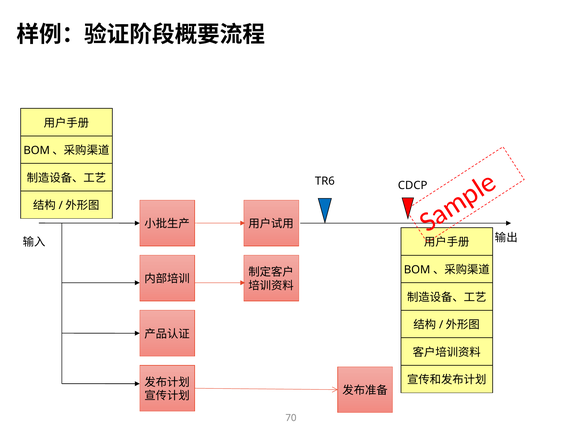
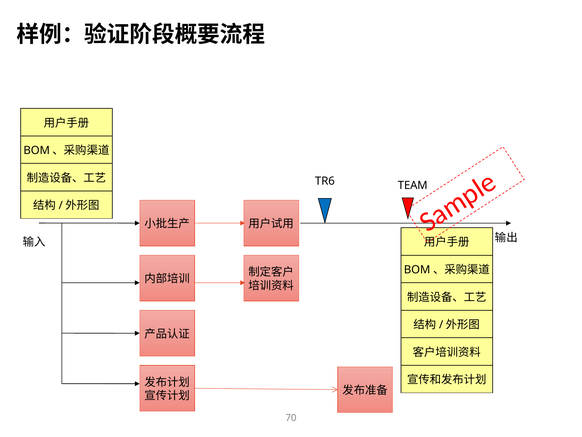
CDCP: CDCP -> TEAM (413, 185)
